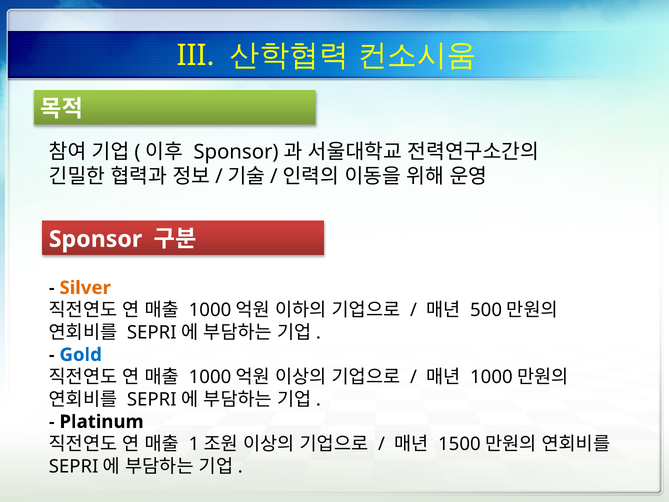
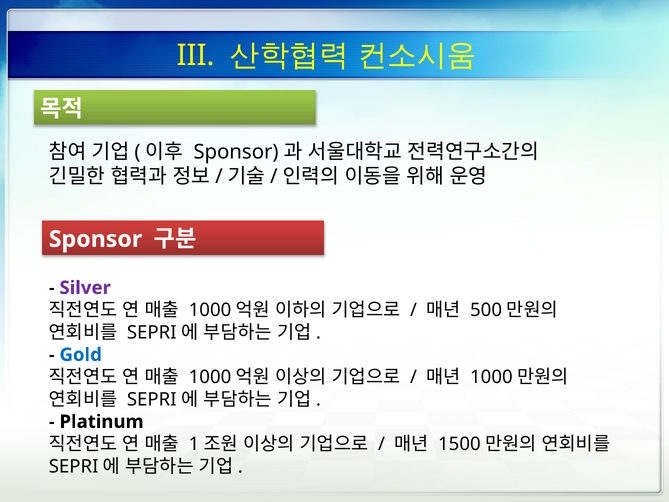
Silver colour: orange -> purple (85, 288)
